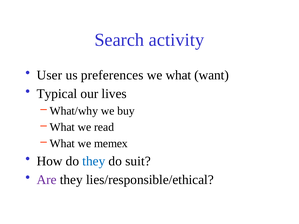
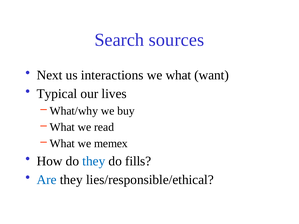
activity: activity -> sources (176, 40)
User: User -> Next (50, 75)
preferences: preferences -> interactions (112, 75)
suit: suit -> fills (138, 161)
Are colour: purple -> blue (47, 180)
